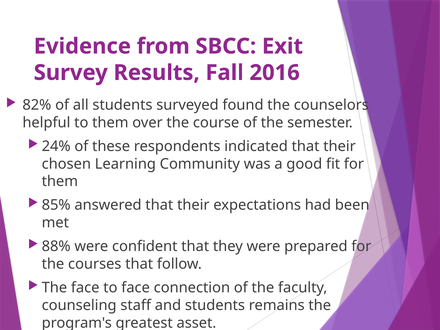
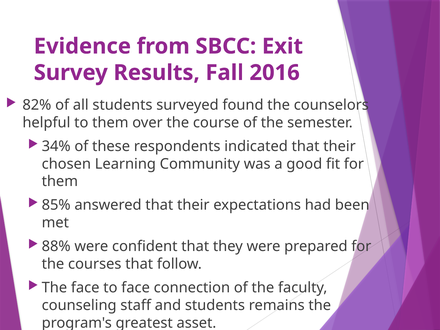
24%: 24% -> 34% (56, 146)
